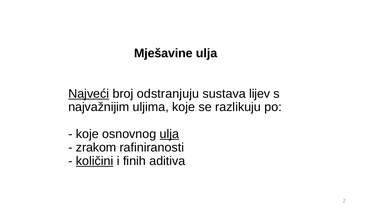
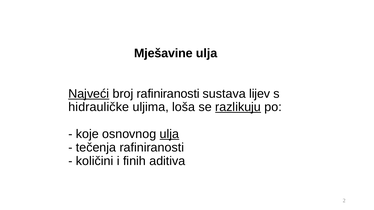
broj odstranjuju: odstranjuju -> rafiniranosti (168, 94)
najvažnijim: najvažnijim -> hidrauličke (99, 107)
uljima koje: koje -> loša (184, 107)
razlikuju underline: none -> present (238, 107)
zrakom: zrakom -> tečenja (96, 148)
količini underline: present -> none (95, 161)
